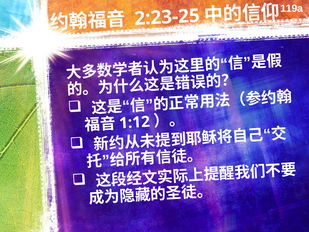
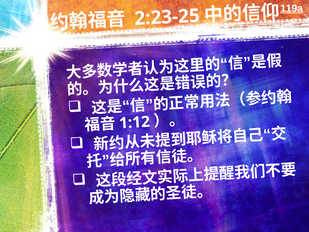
119a underline: none -> present (292, 8)
